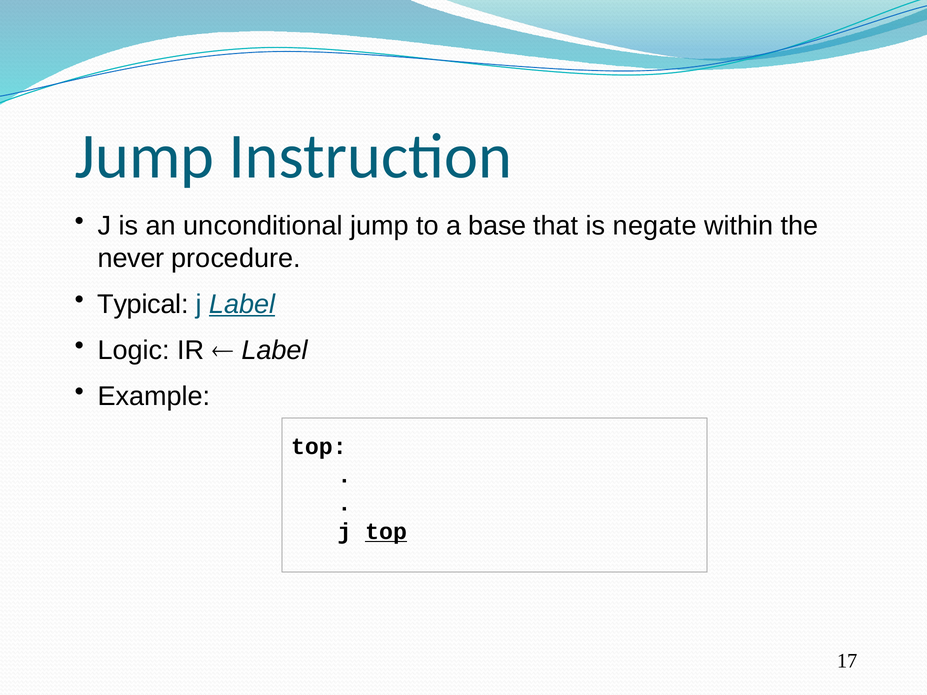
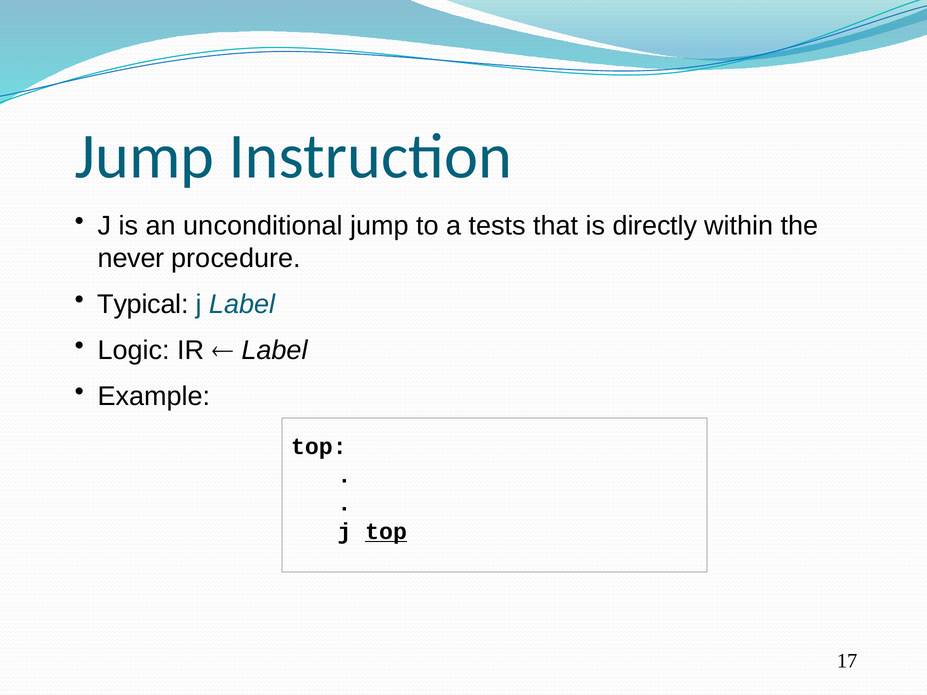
base: base -> tests (497, 226)
negate: negate -> directly (655, 226)
Label underline: present -> none (242, 304)
